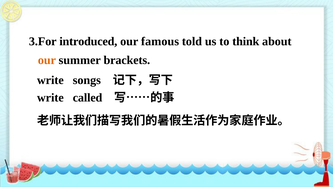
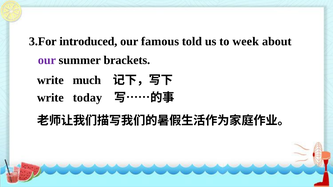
think: think -> week (246, 41)
our colour: orange -> purple (47, 60)
songs: songs -> much (87, 80)
called: called -> today (87, 98)
